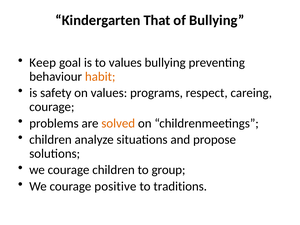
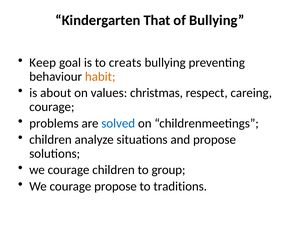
to values: values -> creats (125, 63)
safety: safety -> about (56, 93)
programs: programs -> christmas (157, 93)
solved colour: orange -> blue (118, 123)
courage positive: positive -> propose (115, 186)
